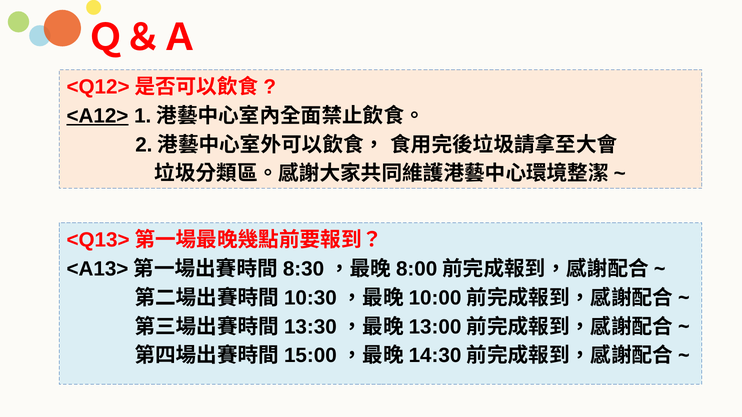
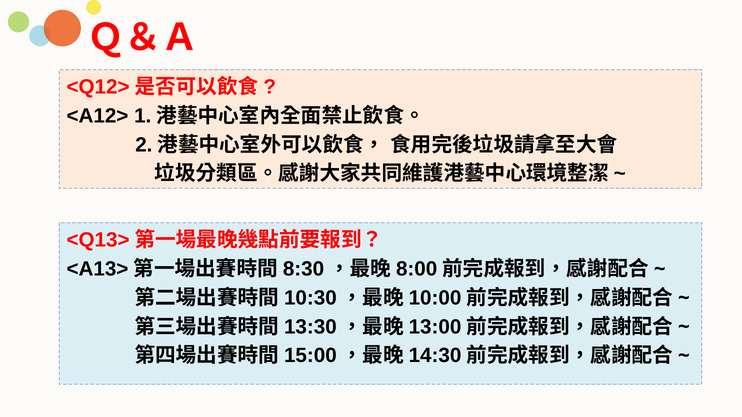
<A12> underline: present -> none (97, 116)
